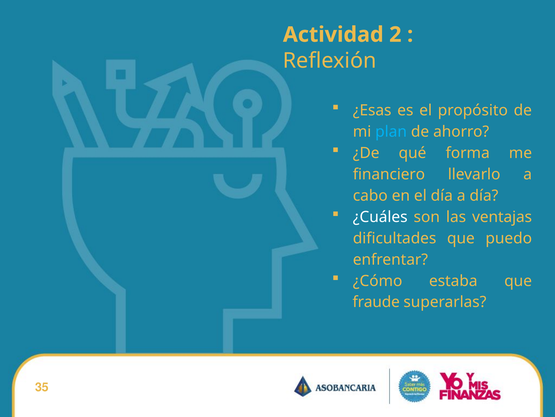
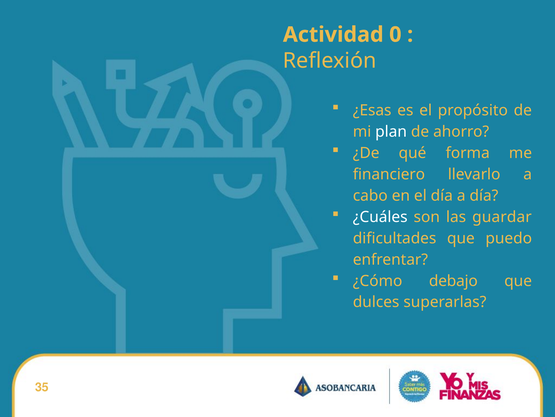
2: 2 -> 0 (395, 35)
plan colour: light blue -> white (391, 131)
ventajas: ventajas -> guardar (502, 217)
estaba: estaba -> debajo (453, 280)
fraude: fraude -> dulces (376, 302)
